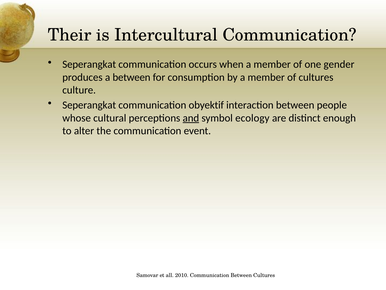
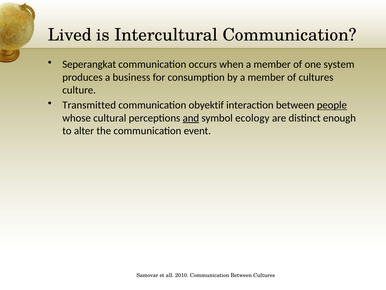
Their: Their -> Lived (70, 35)
gender: gender -> system (339, 64)
a between: between -> business (131, 77)
Seperangkat: Seperangkat -> Transmitted (89, 105)
people underline: none -> present (332, 105)
